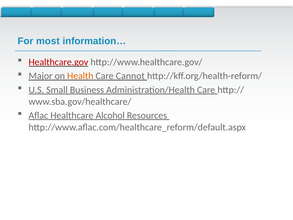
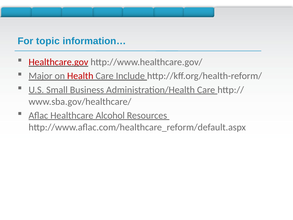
most: most -> topic (48, 41)
Health colour: orange -> red (80, 76)
Cannot: Cannot -> Include (130, 76)
